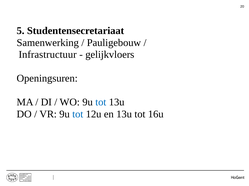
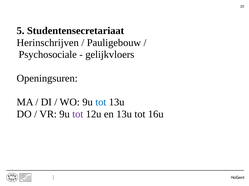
Samenwerking: Samenwerking -> Herinschrijven (48, 43)
Infrastructuur: Infrastructuur -> Psychosociale (48, 55)
tot colour: blue -> purple (78, 115)
